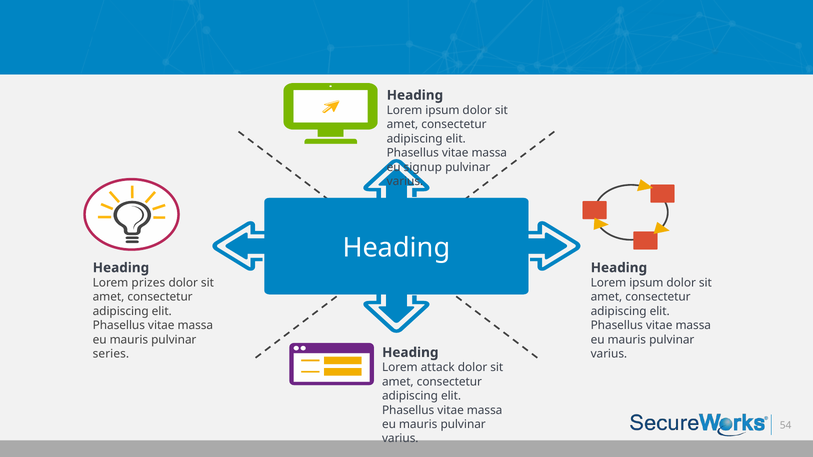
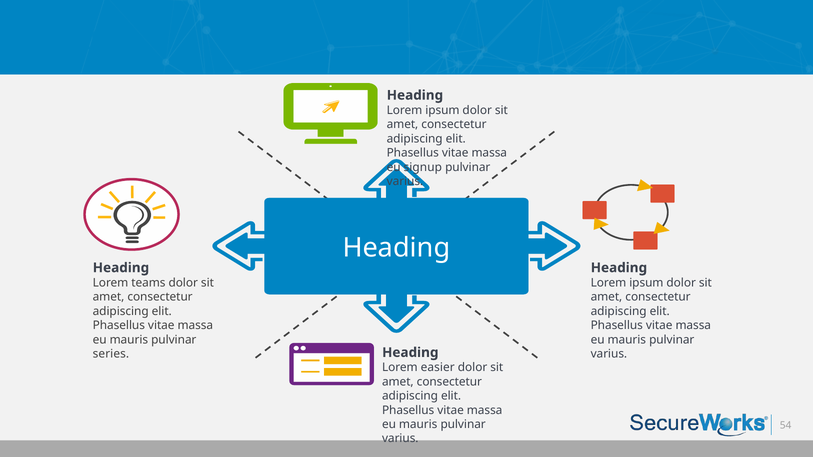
prizes: prizes -> teams (148, 283)
attack: attack -> easier (438, 368)
